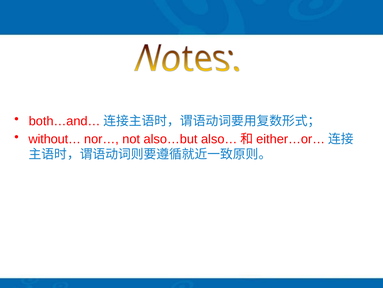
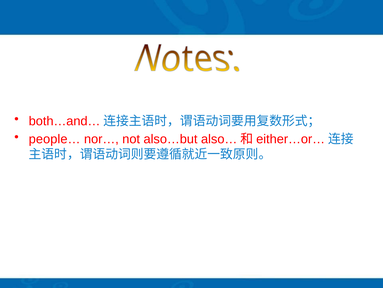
without…: without… -> people… (55, 139)
